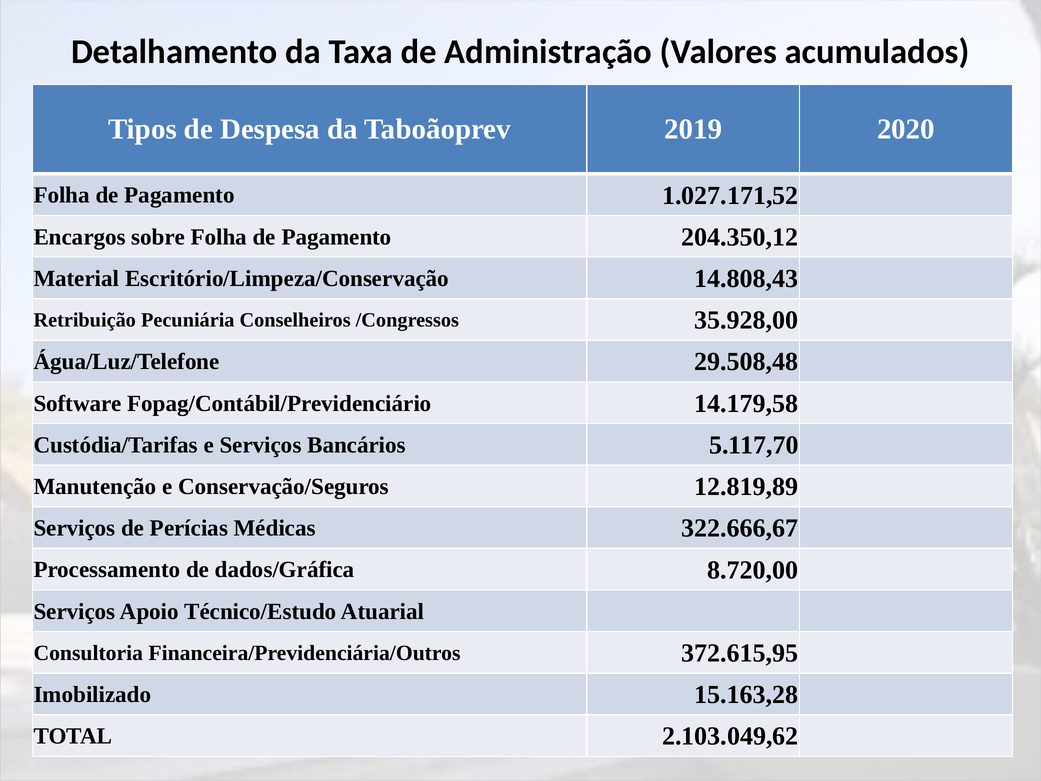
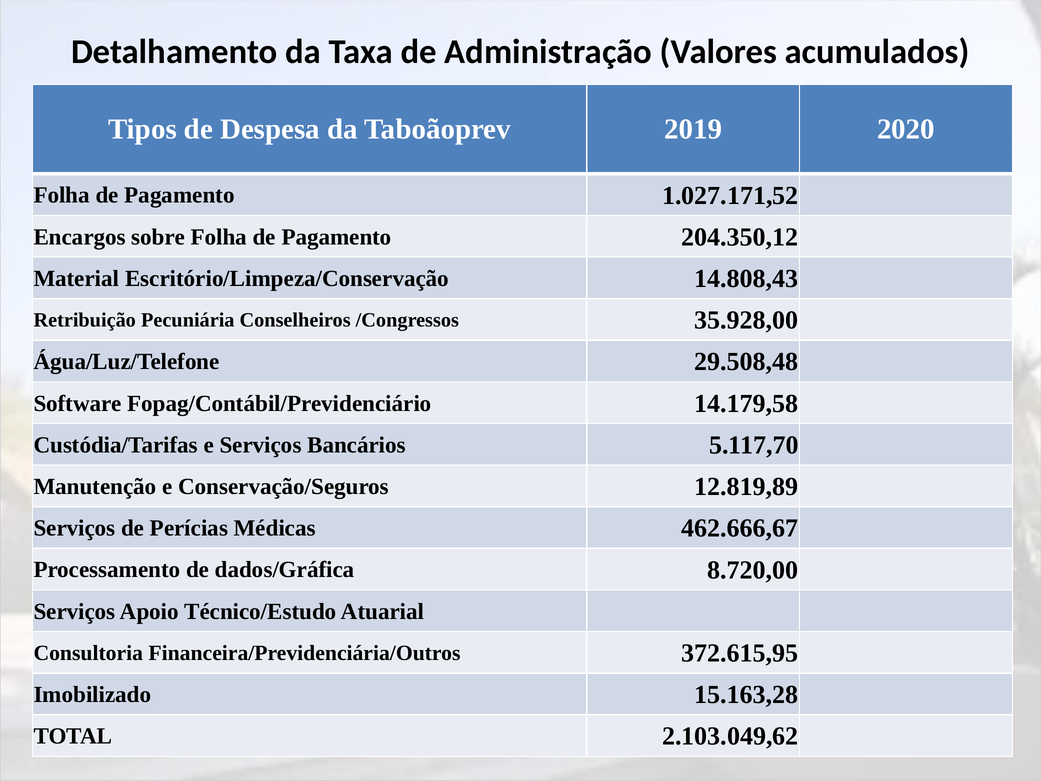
322.666,67: 322.666,67 -> 462.666,67 (740, 528)
